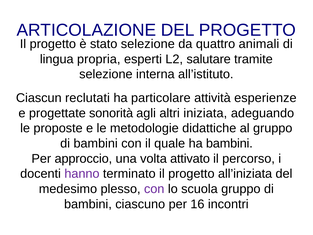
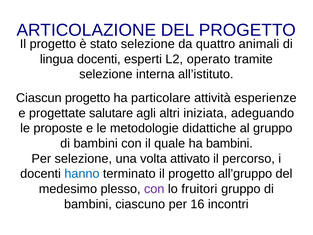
lingua propria: propria -> docenti (99, 59)
salutare: salutare -> operato (209, 59)
Ciascun reclutati: reclutati -> progetto (88, 98)
sonorità: sonorità -> salutare (111, 113)
Per approccio: approccio -> selezione (83, 158)
hanno colour: purple -> blue (82, 174)
all’iniziata: all’iniziata -> all’gruppo (245, 174)
scuola: scuola -> fruitori (199, 189)
